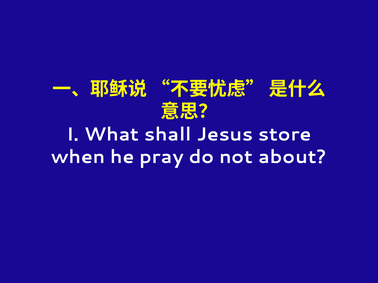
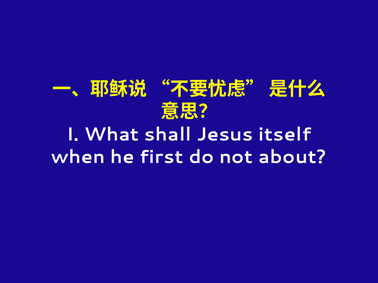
store: store -> itself (285, 135)
pray: pray -> first (161, 157)
